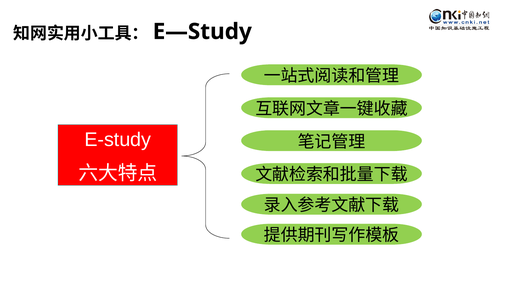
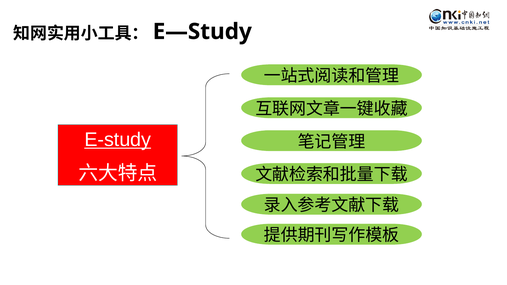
E-study underline: none -> present (118, 140)
